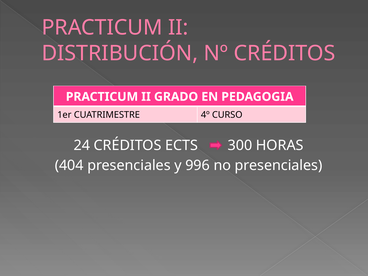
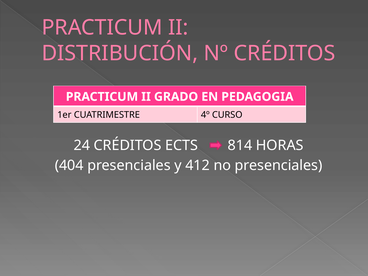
300: 300 -> 814 (240, 145)
996: 996 -> 412 (198, 165)
